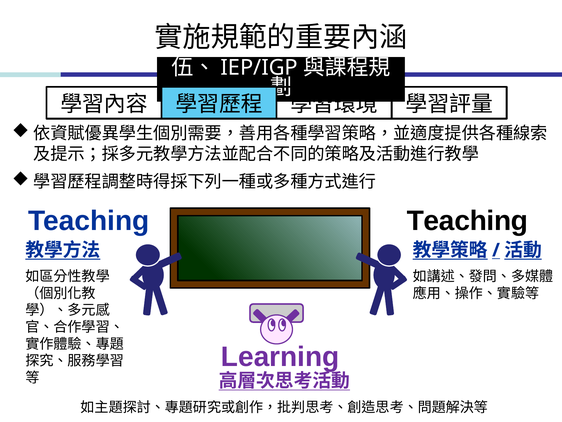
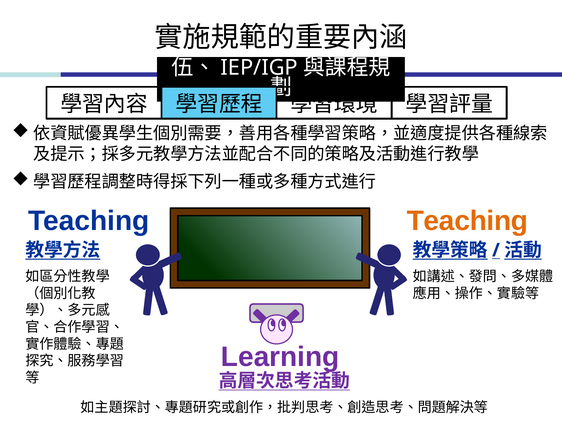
Teaching colour: black -> orange (467, 221)
